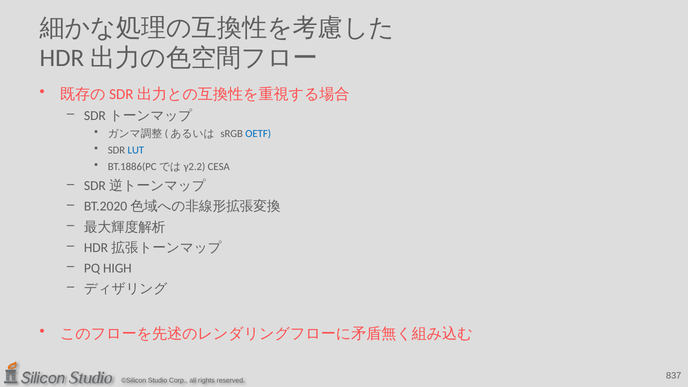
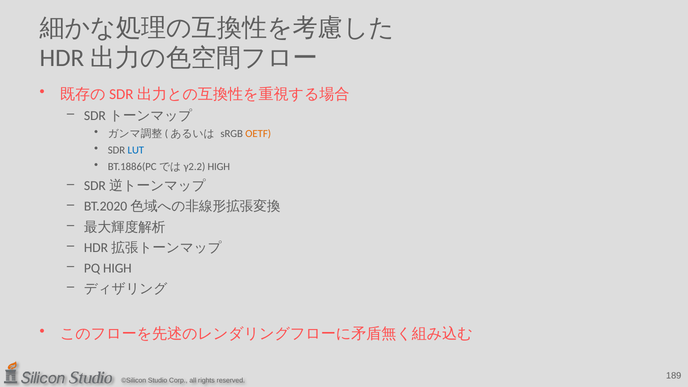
OETF colour: blue -> orange (258, 134)
CESA: CESA -> HIGH (219, 167)
837: 837 -> 189 (674, 376)
